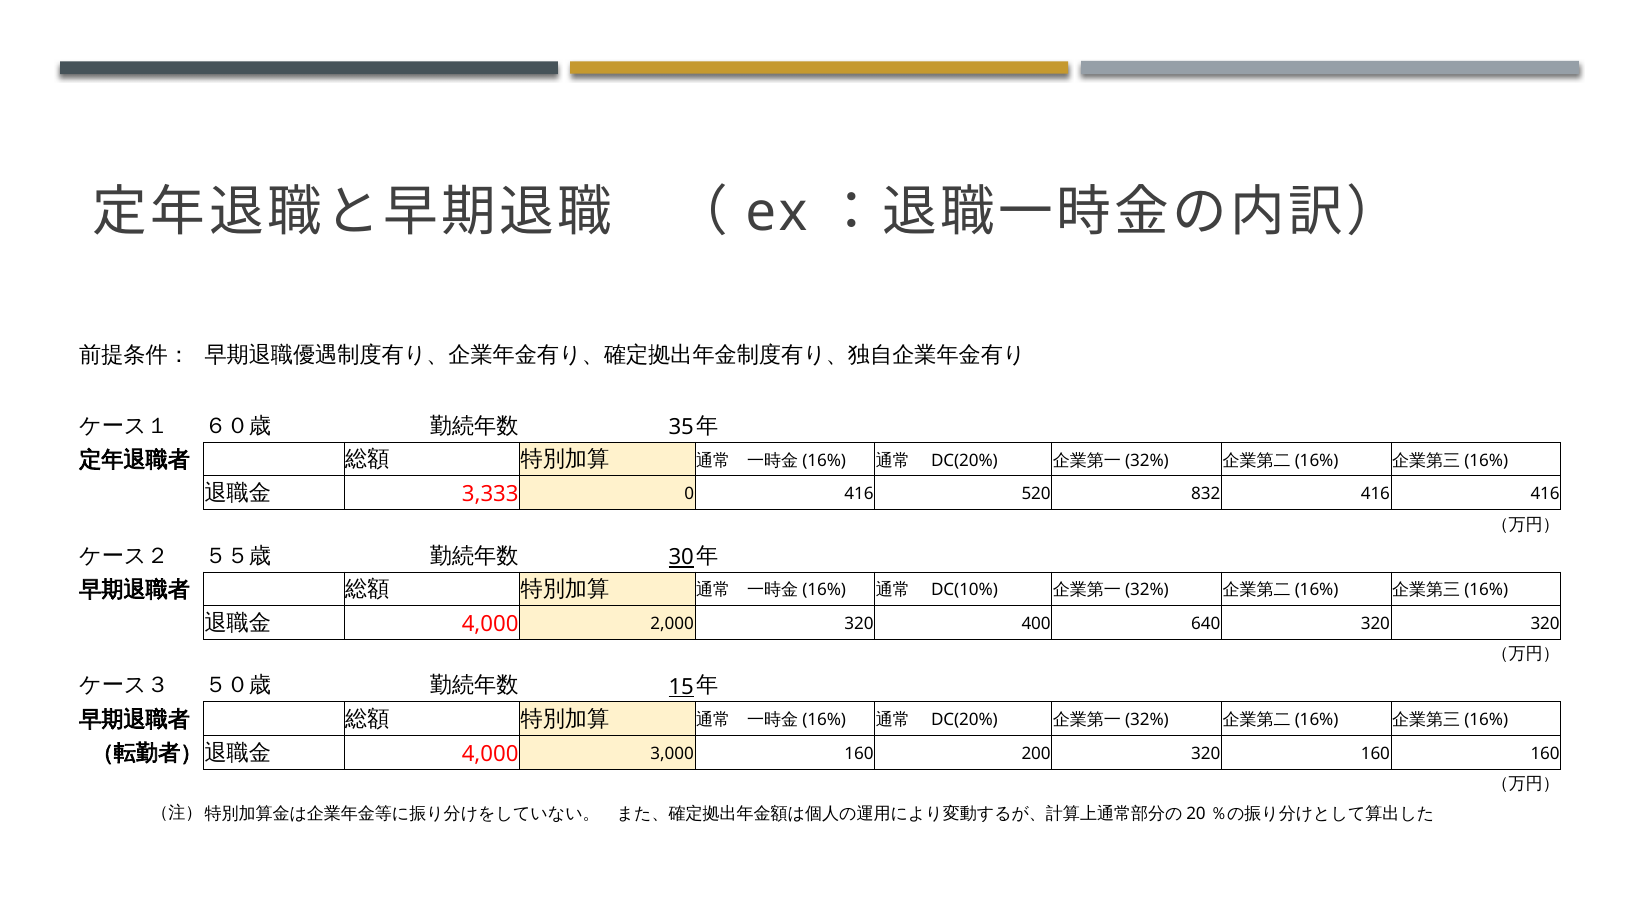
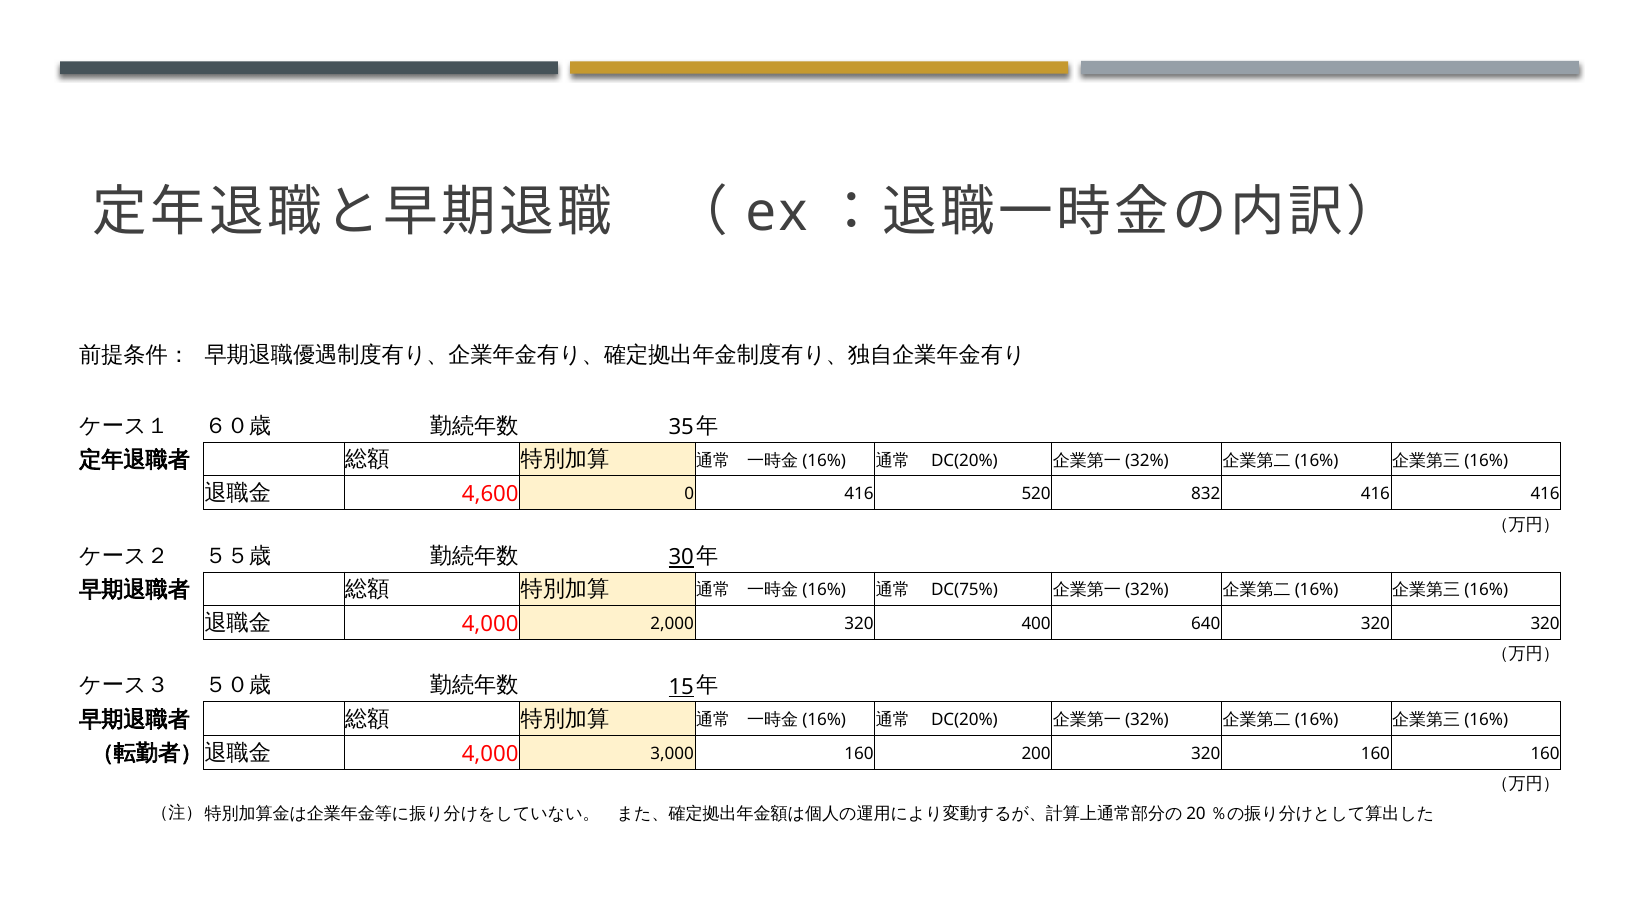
3,333: 3,333 -> 4,600 (490, 494)
DC(10%: DC(10% -> DC(75% (964, 590)
